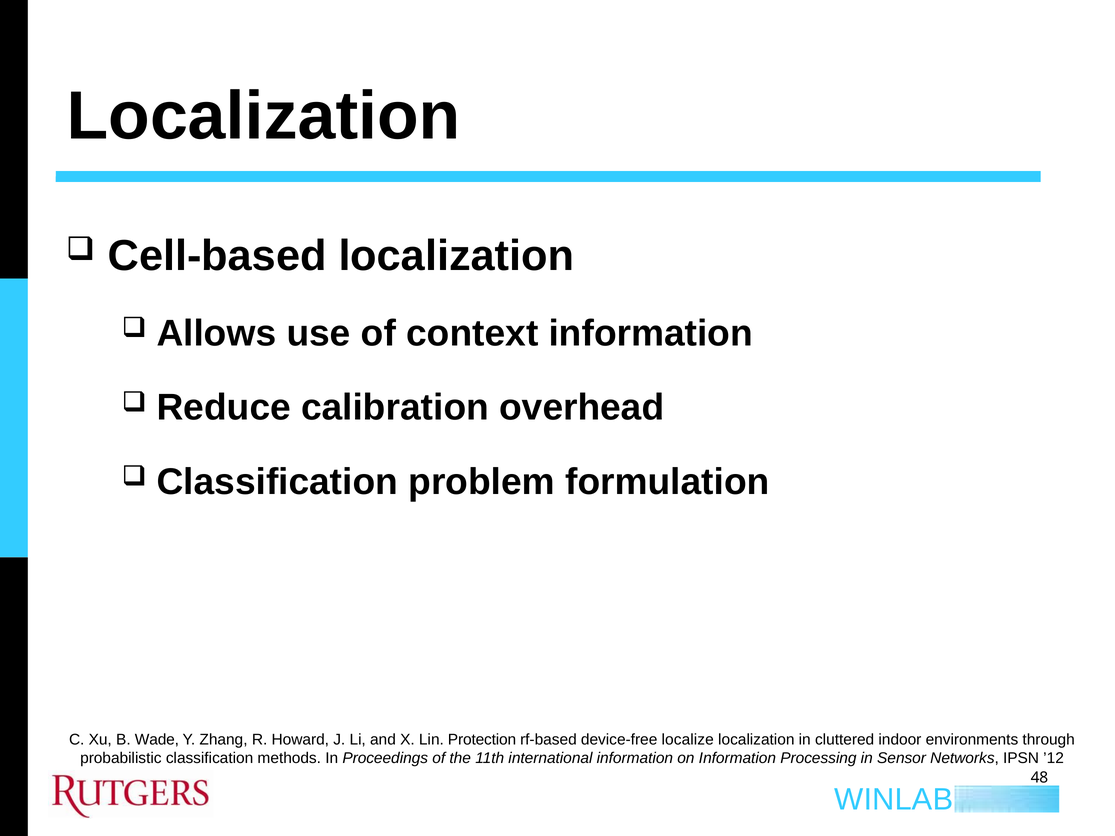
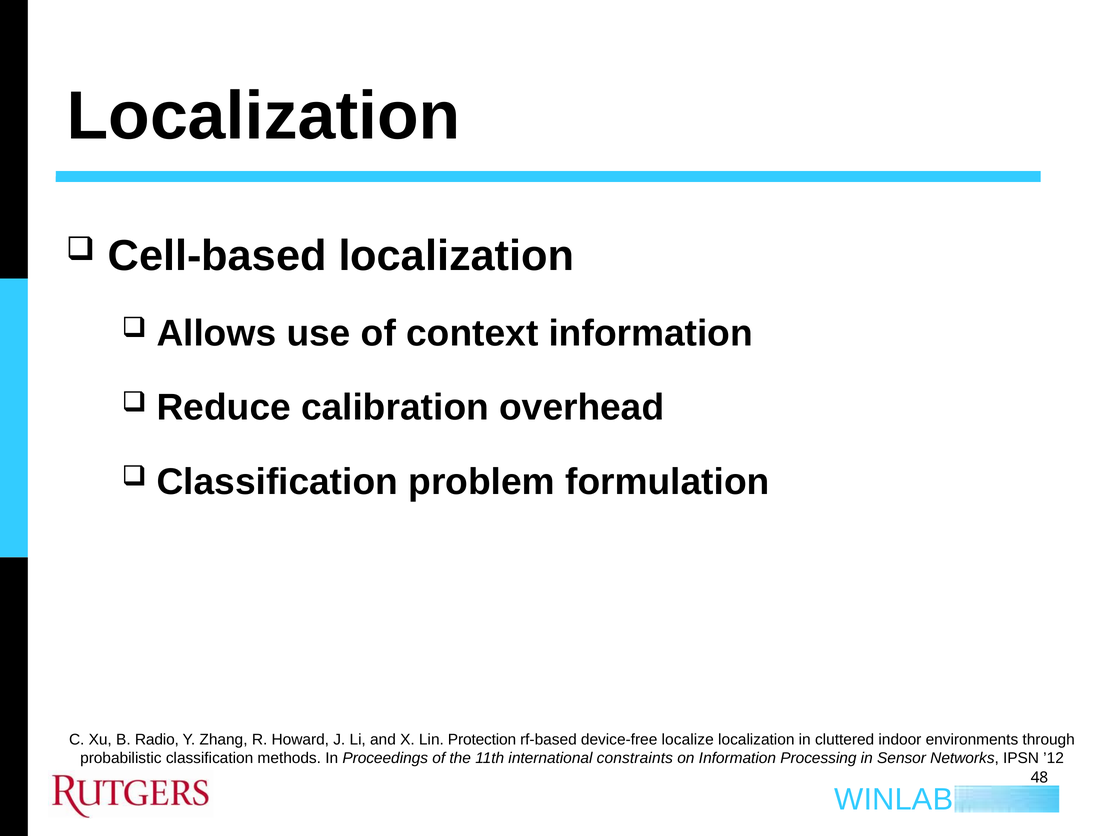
Wade: Wade -> Radio (157, 740)
international information: information -> constraints (635, 759)
